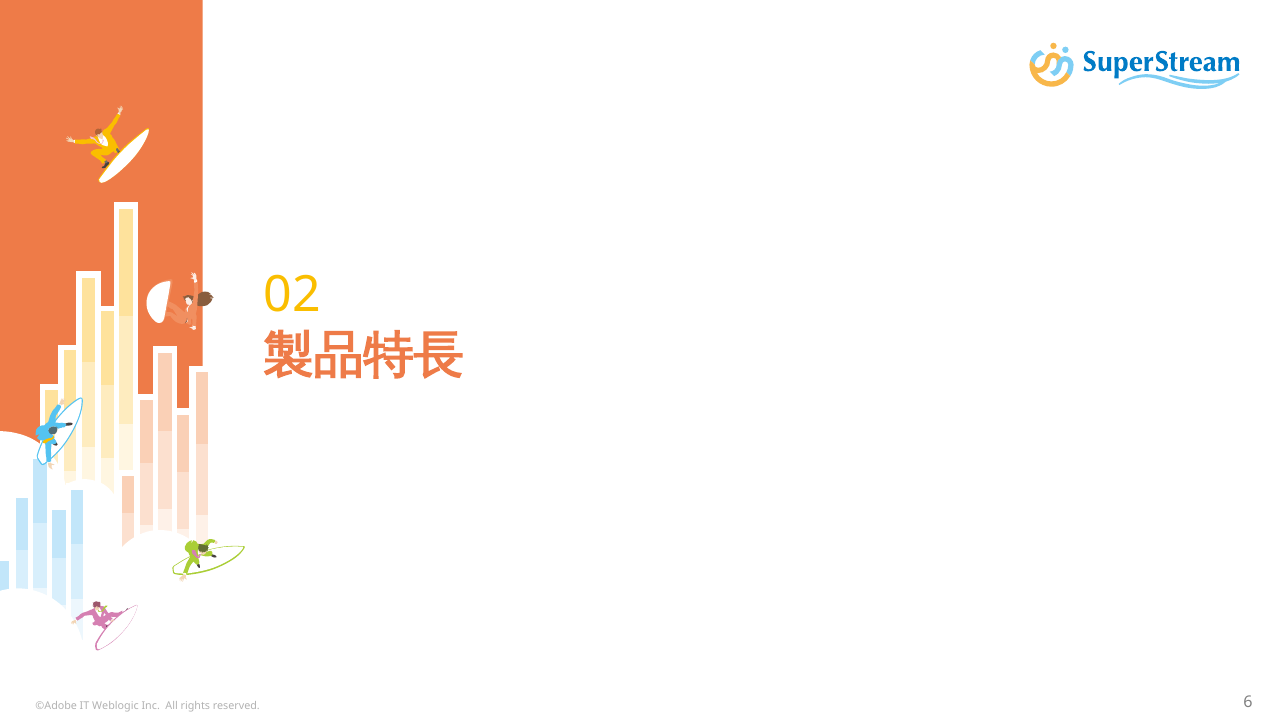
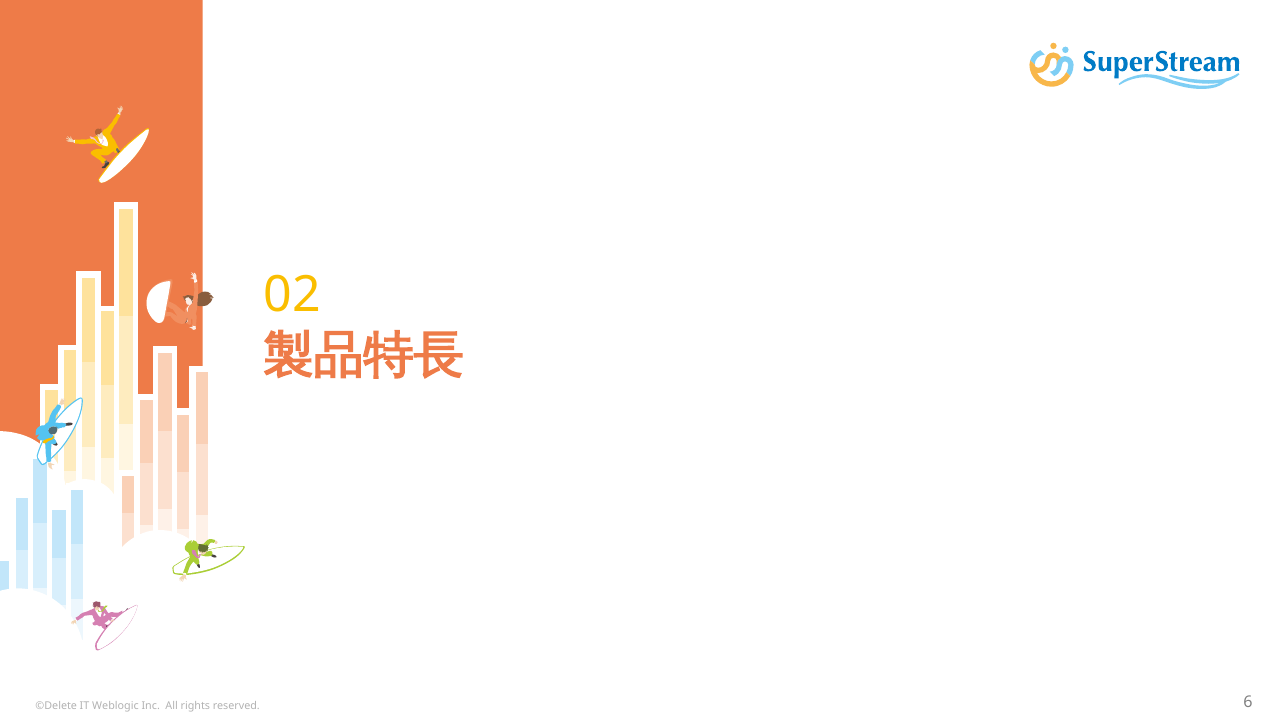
©Adobe: ©Adobe -> ©Delete (56, 706)
